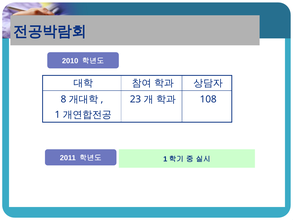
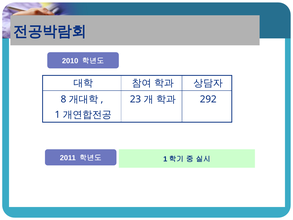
108: 108 -> 292 (208, 99)
